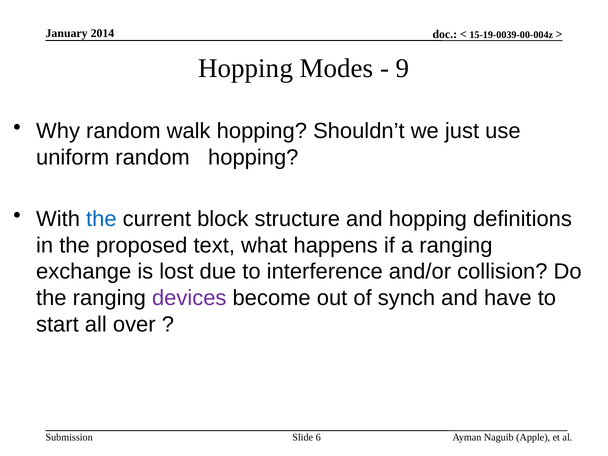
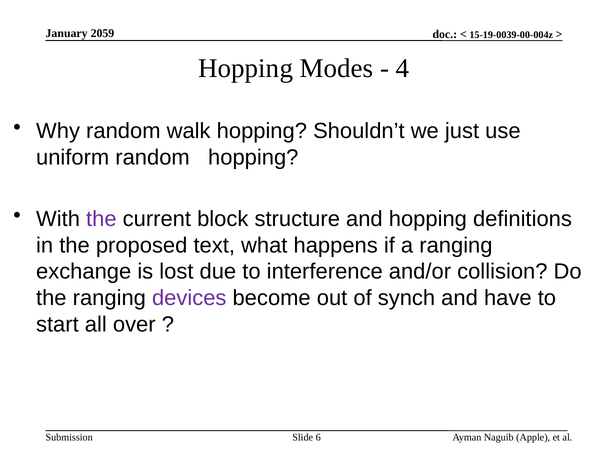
2014: 2014 -> 2059 (102, 33)
9: 9 -> 4 (403, 68)
the colour: blue -> purple (101, 219)
